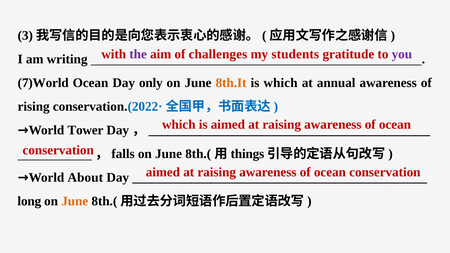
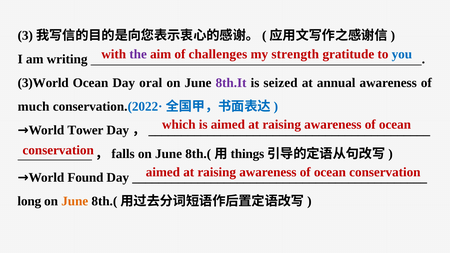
students: students -> strength (295, 54)
you colour: purple -> blue (402, 54)
7)World: 7)World -> 3)World (43, 83)
only: only -> oral (151, 83)
8th.It colour: orange -> purple (231, 83)
is which: which -> seized (281, 83)
rising: rising -> much (34, 107)
About: About -> Found (85, 178)
